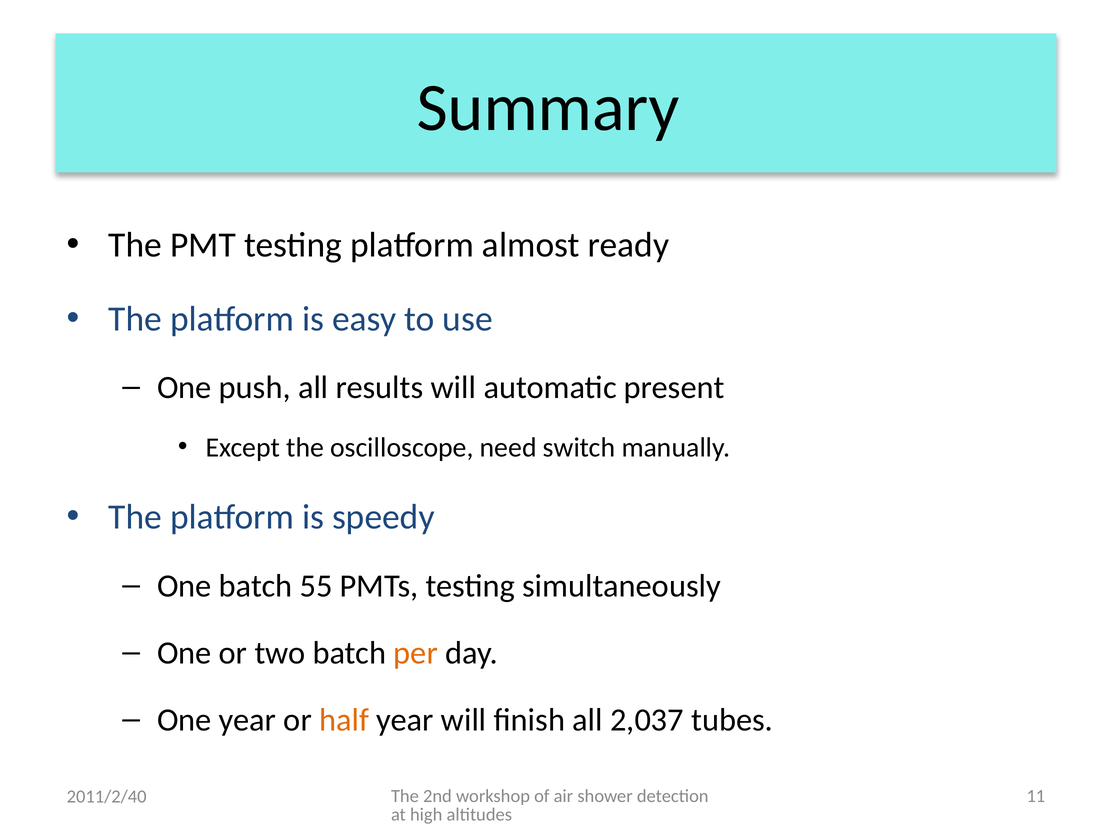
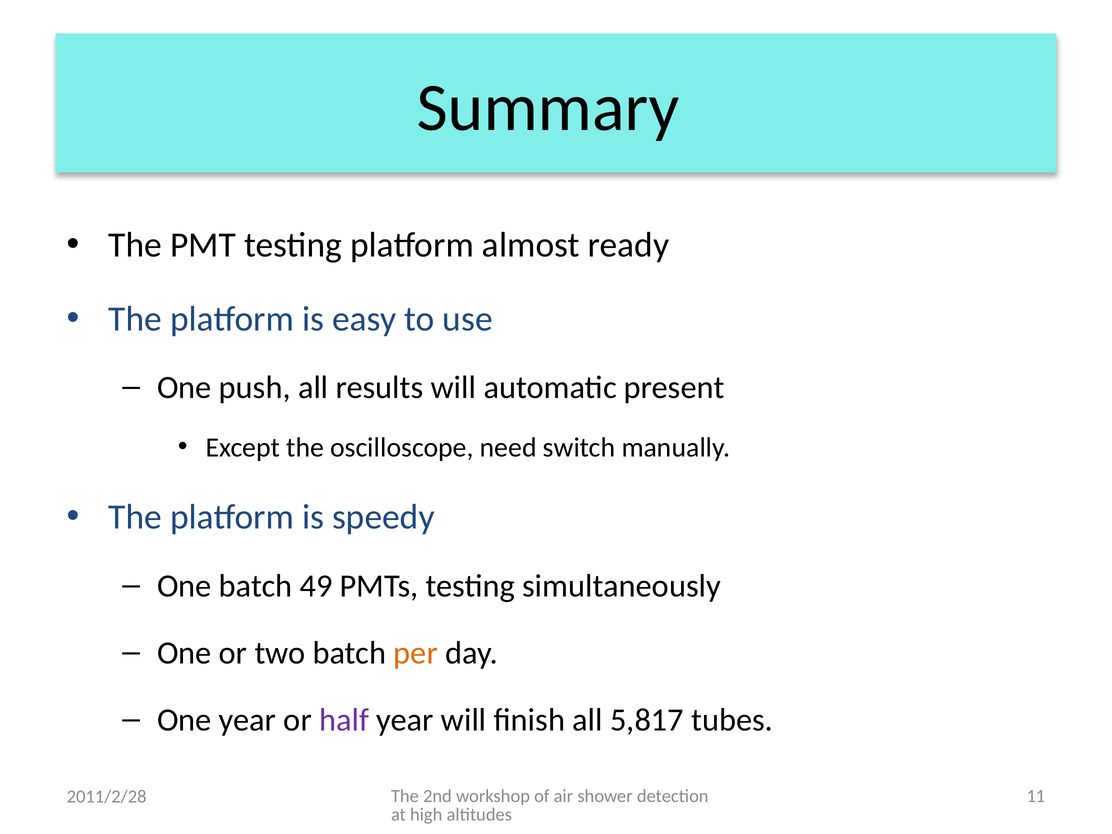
55: 55 -> 49 (316, 586)
half colour: orange -> purple (344, 720)
2,037: 2,037 -> 5,817 (647, 720)
2011/2/40: 2011/2/40 -> 2011/2/28 (107, 796)
